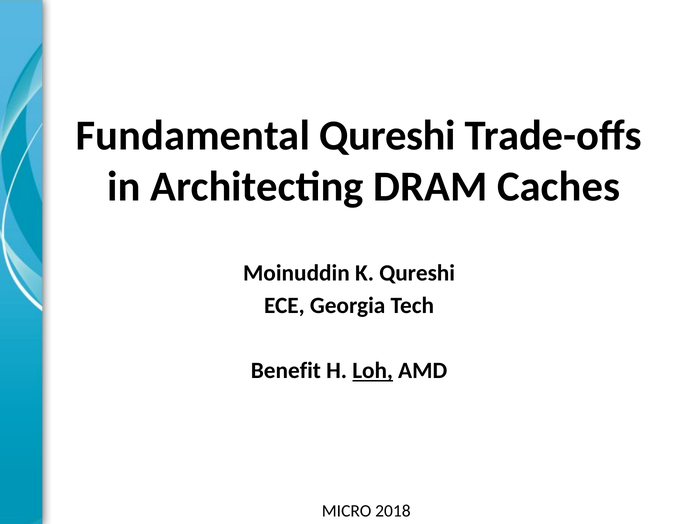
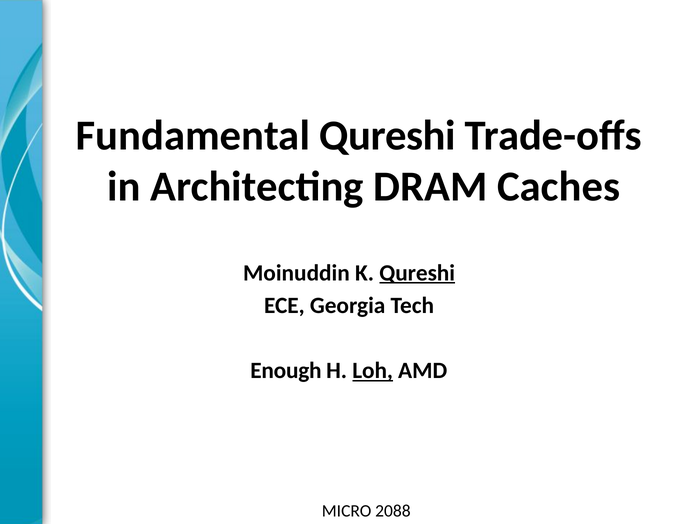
Qureshi underline: none -> present (417, 273)
Benefit: Benefit -> Enough (286, 371)
2018: 2018 -> 2088 (393, 511)
